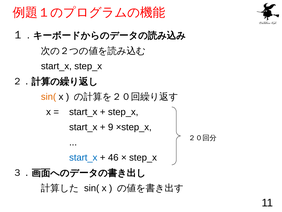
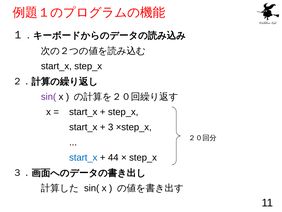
sin( colour: orange -> purple (49, 96)
9: 9 -> 3 (111, 127)
46: 46 -> 44 (113, 157)
